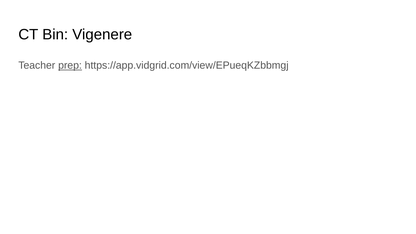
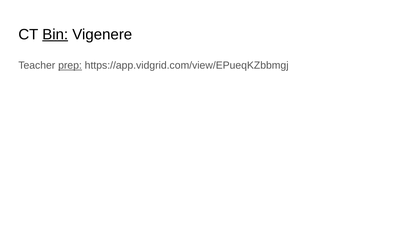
Bin underline: none -> present (55, 34)
